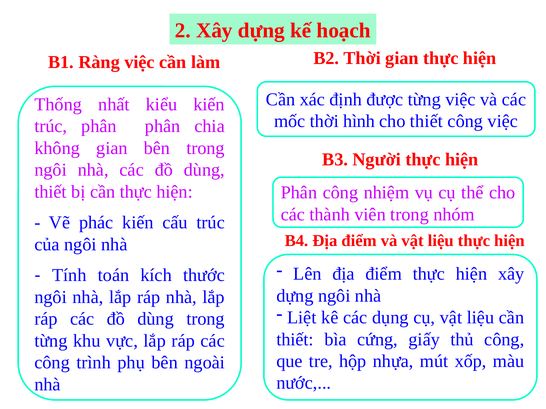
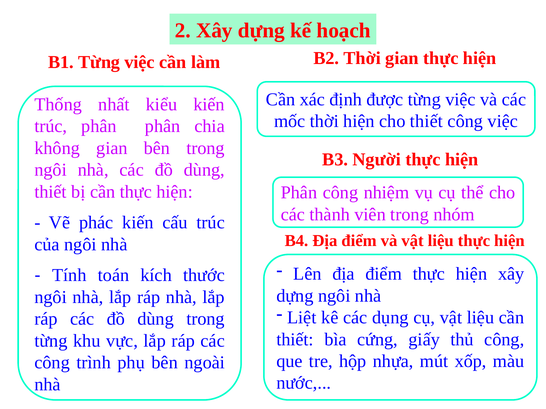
B1 Ràng: Ràng -> Từng (99, 62)
thời hình: hình -> hiện (359, 121)
